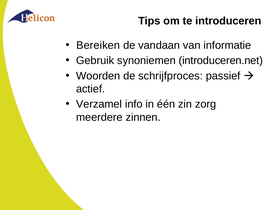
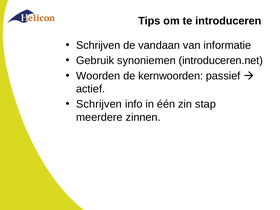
Bereiken: Bereiken -> Schrijven (98, 45)
schrijfproces: schrijfproces -> kernwoorden (171, 76)
Verzamel: Verzamel -> Schrijven (99, 104)
zorg: zorg -> stap (206, 104)
